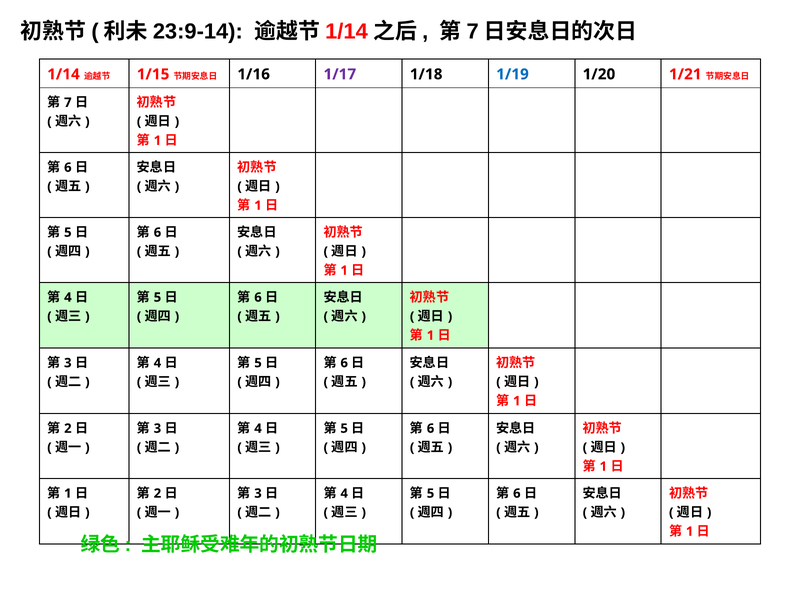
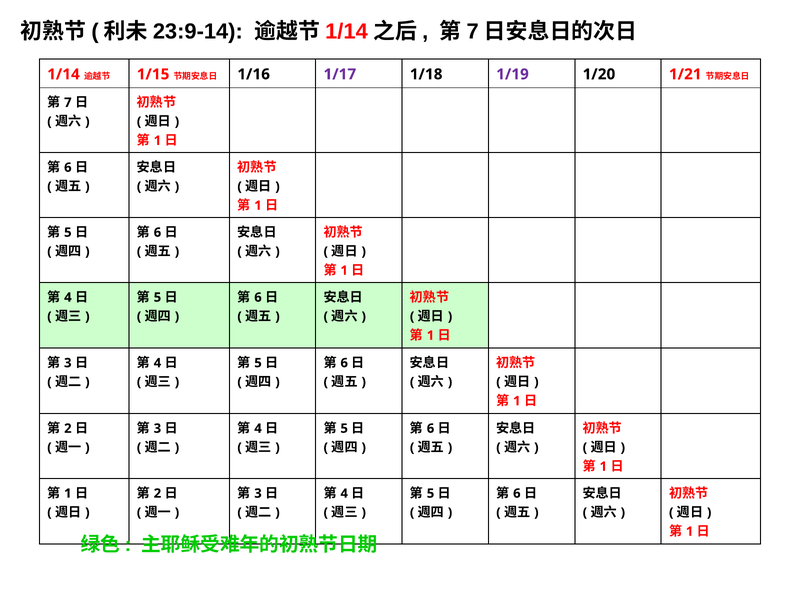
1/19 colour: blue -> purple (513, 74)
